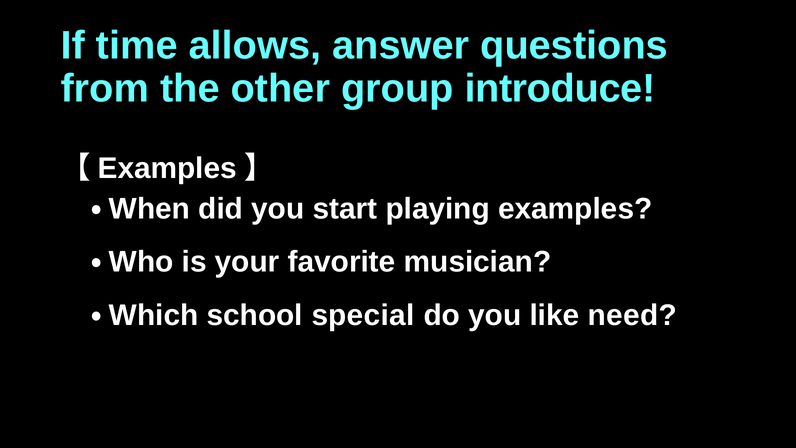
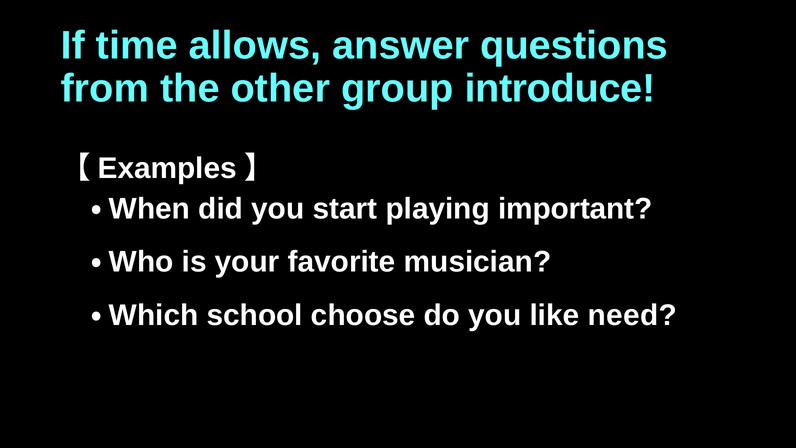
playing examples: examples -> important (575, 209)
special: special -> choose (363, 315)
